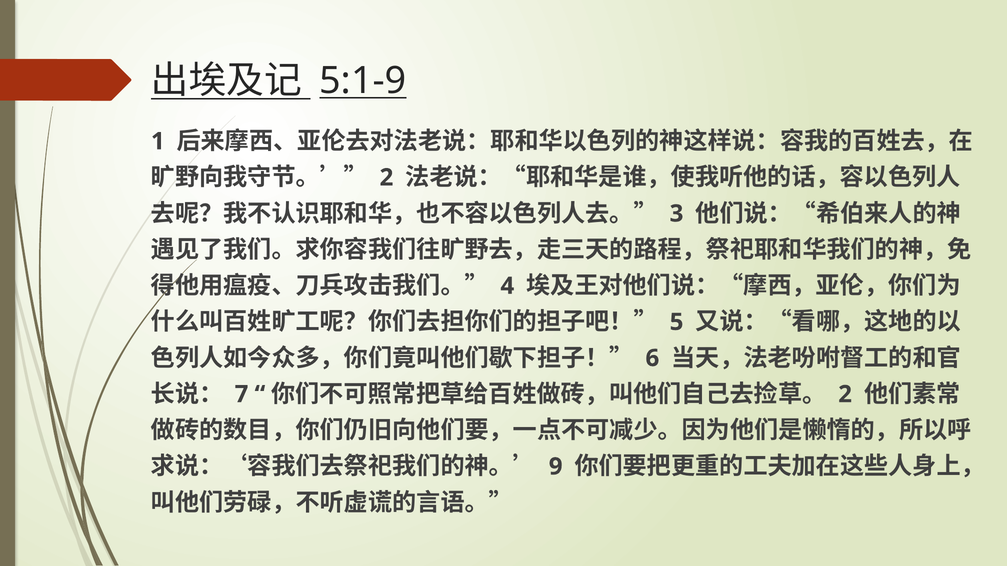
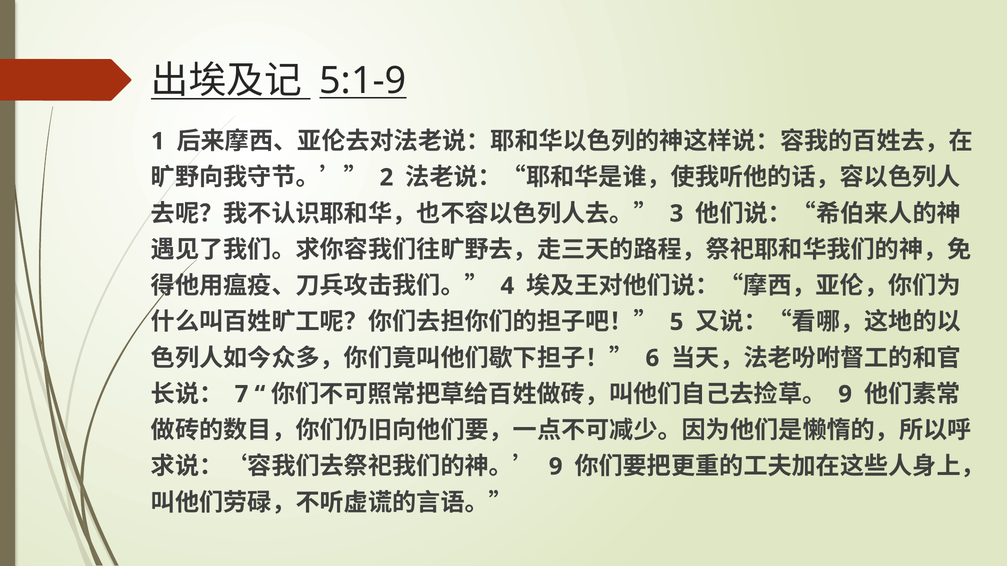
2: 2 -> 9 (845, 395)
